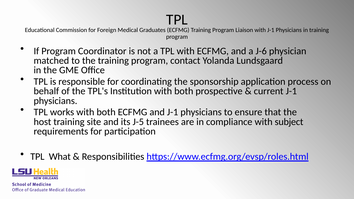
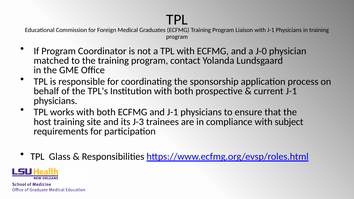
J-6: J-6 -> J-0 (261, 51)
J-5: J-5 -> J-3 (138, 122)
What: What -> Glass (60, 157)
